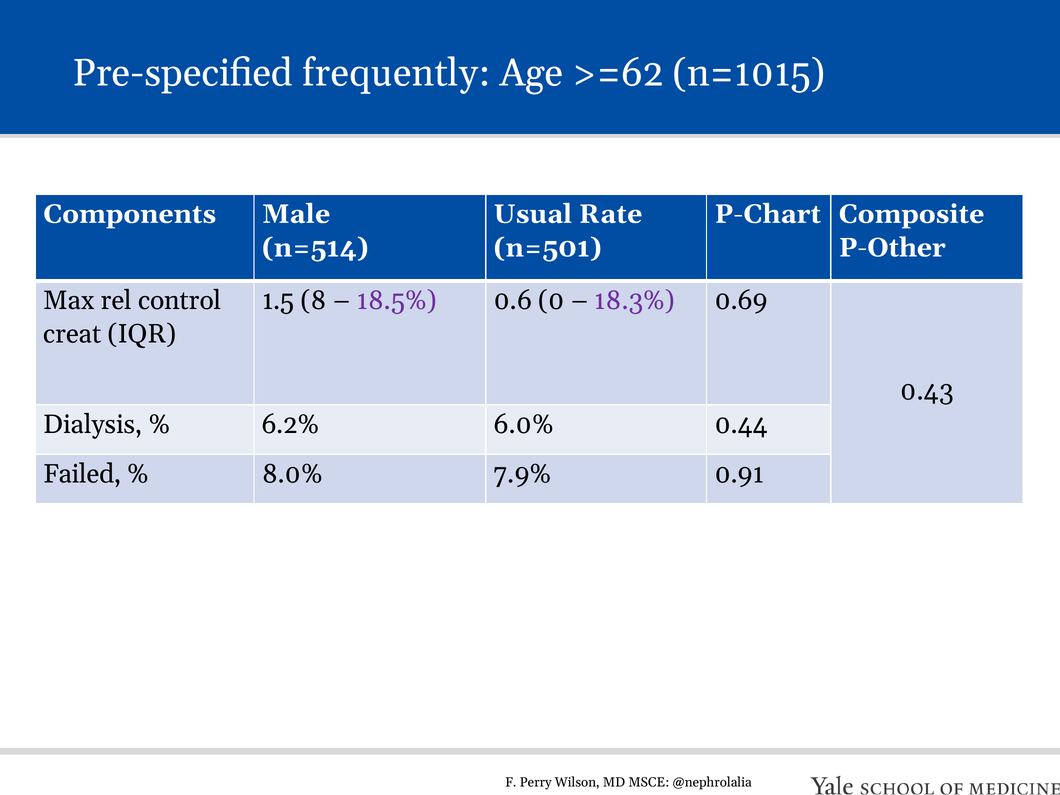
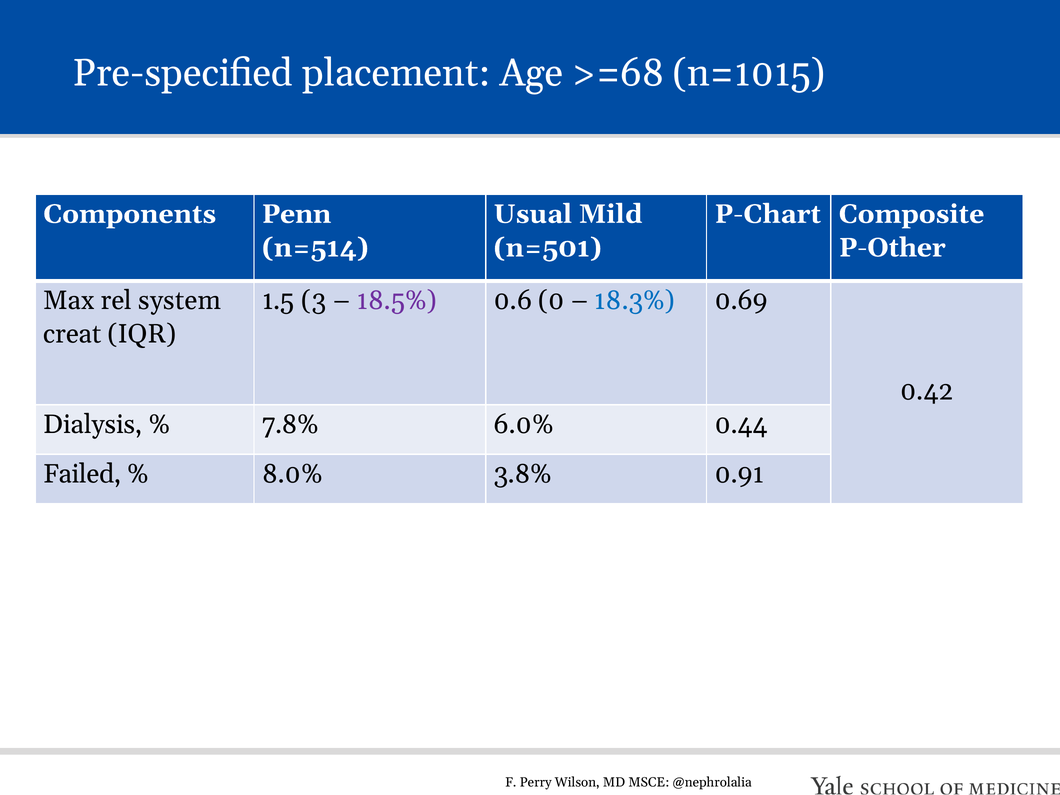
frequently: frequently -> placement (396, 73)
>=62: >=62 -> >=68 (618, 73)
Male: Male -> Penn (296, 214)
Rate: Rate -> Mild (611, 214)
control: control -> system (180, 301)
8: 8 -> 3 (314, 301)
18.3% colour: purple -> blue (635, 301)
0.43: 0.43 -> 0.42 (927, 391)
6.2%: 6.2% -> 7.8% (291, 425)
7.9%: 7.9% -> 3.8% (523, 474)
